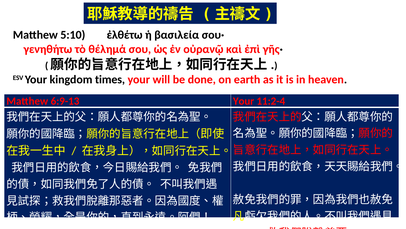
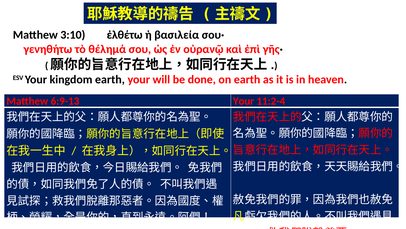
5:10: 5:10 -> 3:10 (73, 35)
kingdom times: times -> earth (110, 80)
